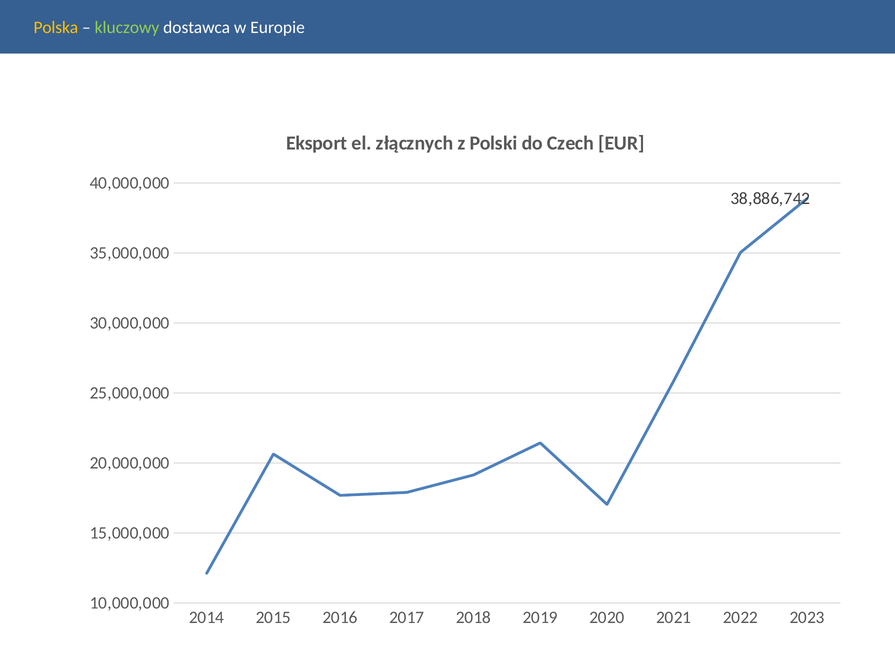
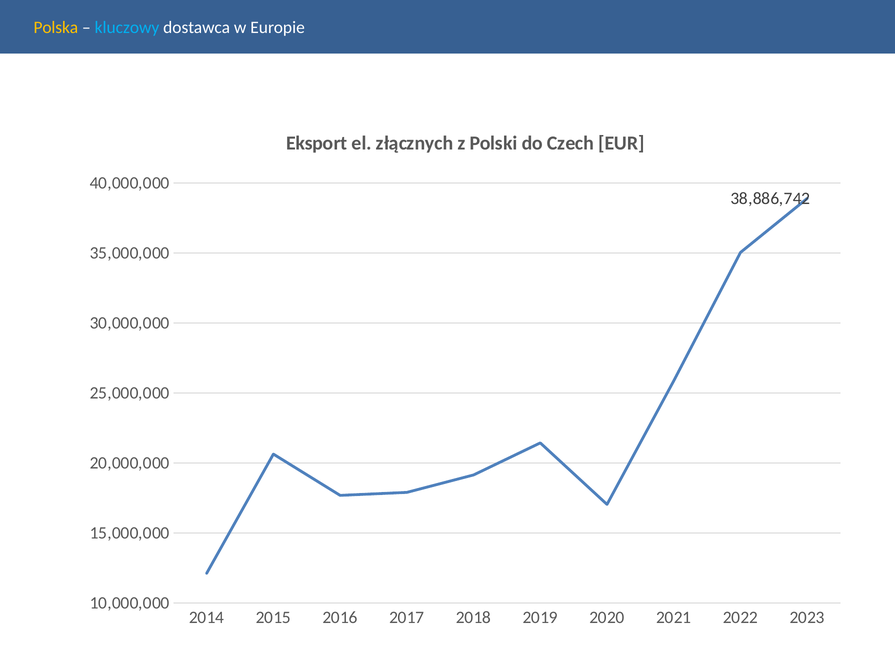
kluczowy colour: light green -> light blue (127, 28)
